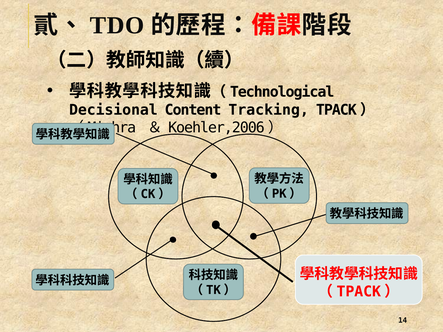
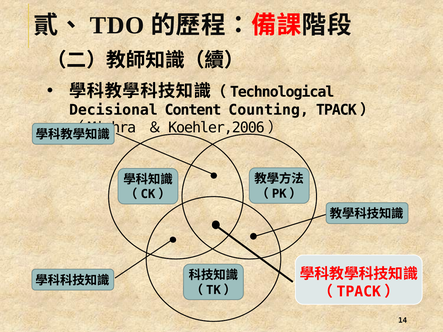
Tracking: Tracking -> Counting (269, 110)
